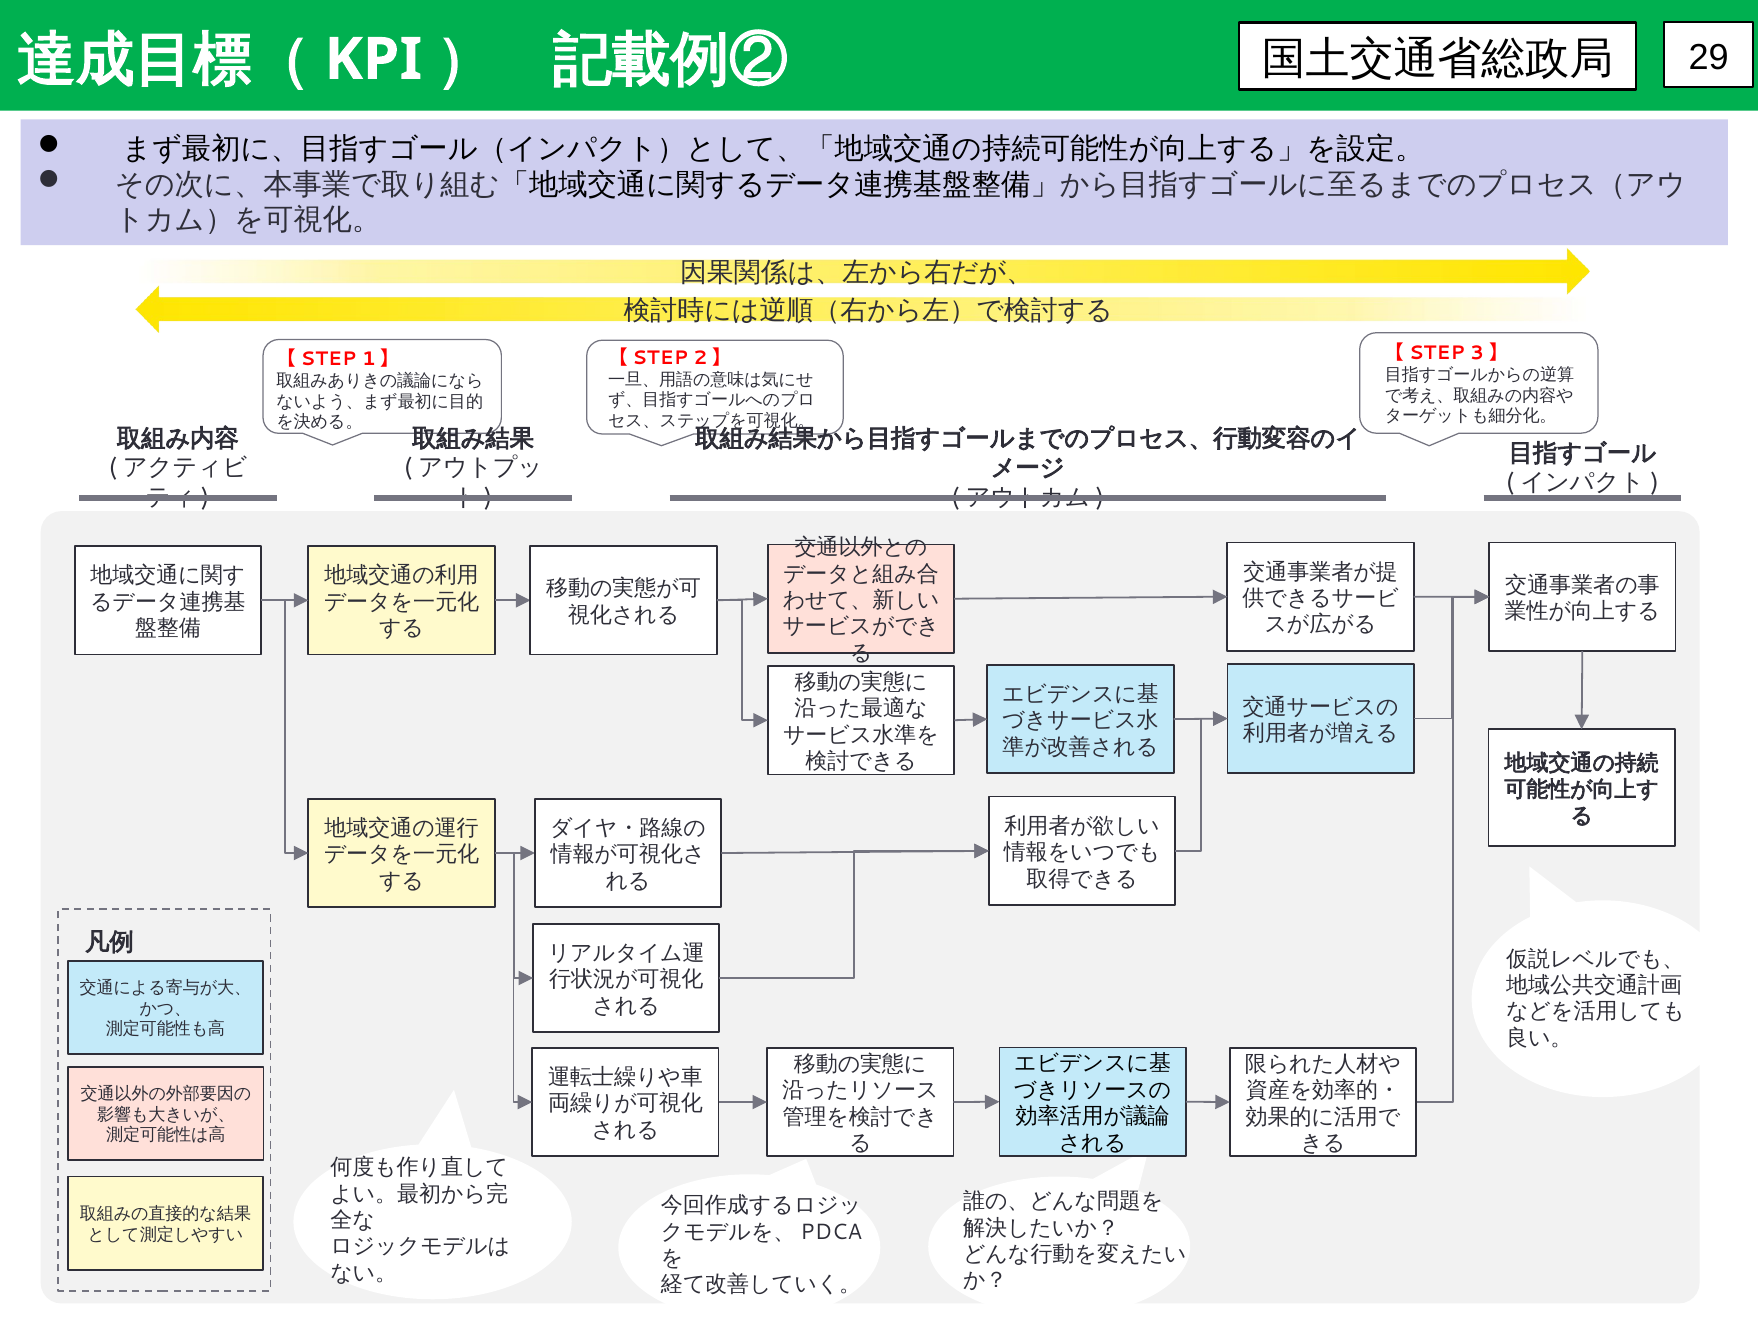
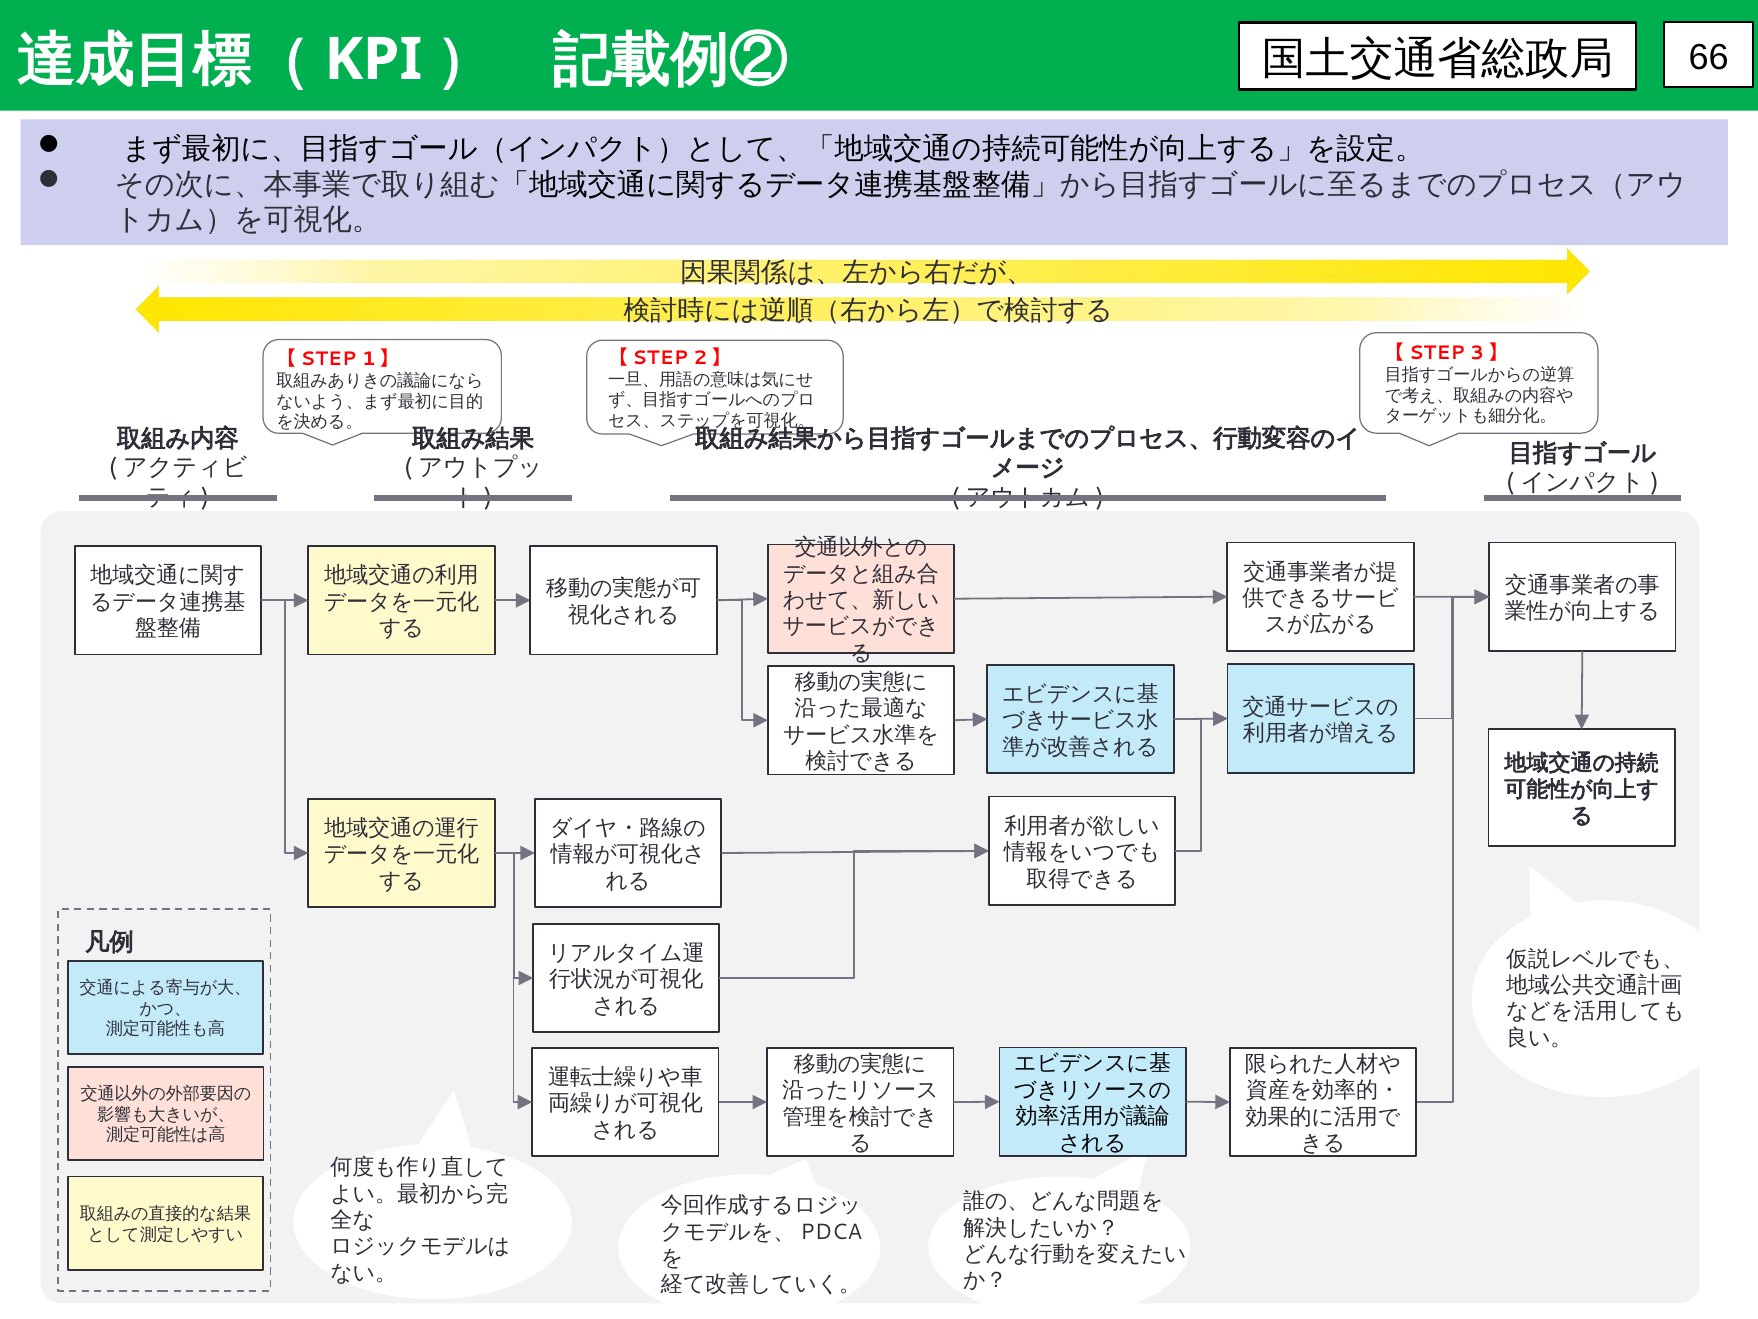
29: 29 -> 66 (1709, 57)
